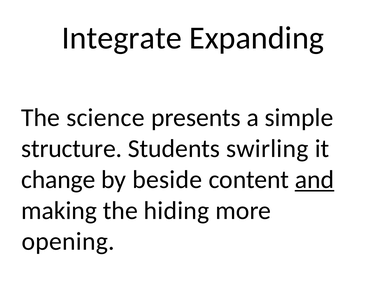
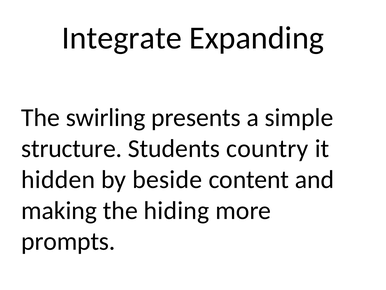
science: science -> swirling (106, 118)
swirling: swirling -> country (267, 148)
change: change -> hidden (58, 179)
and underline: present -> none (315, 179)
opening: opening -> prompts (68, 241)
